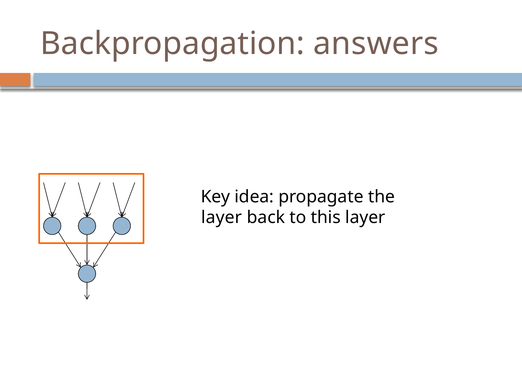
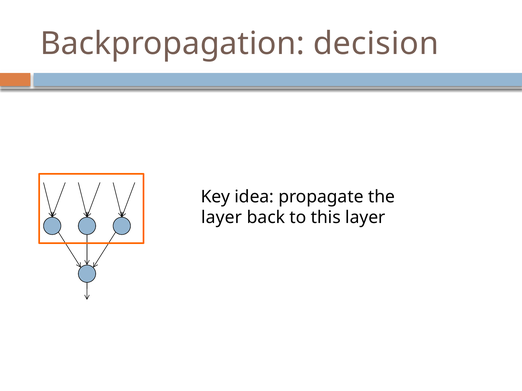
answers: answers -> decision (376, 44)
